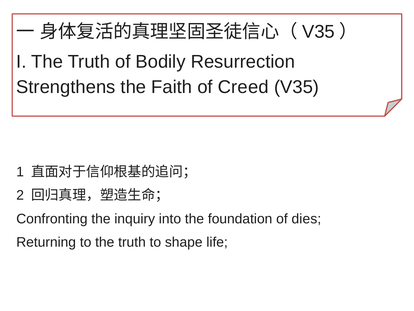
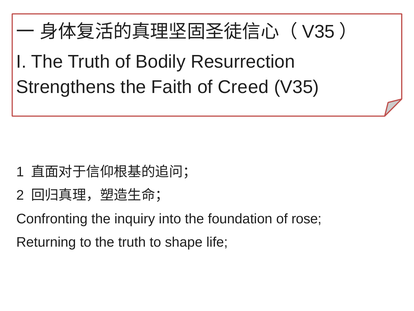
dies: dies -> rose (306, 218)
